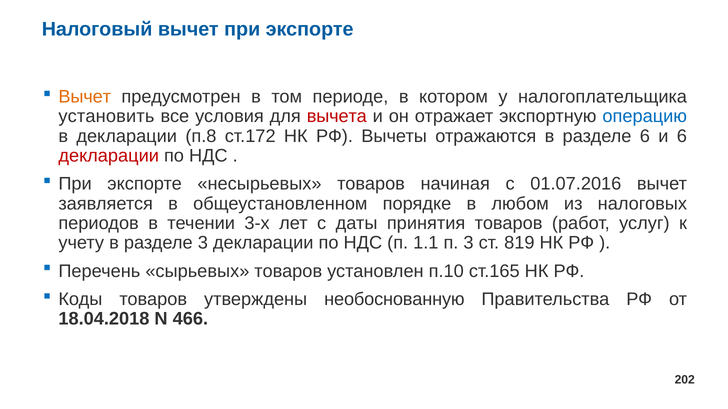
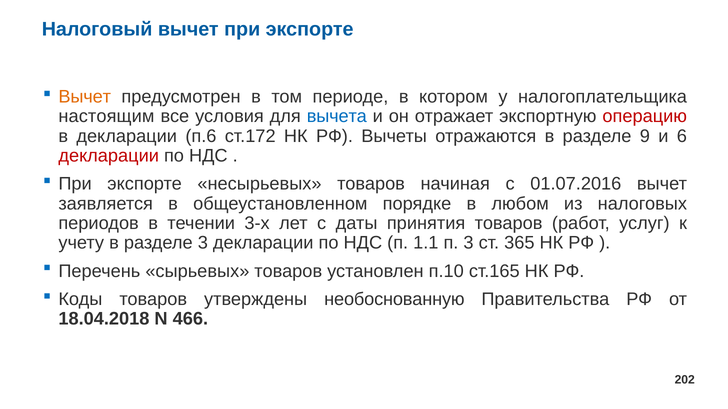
установить: установить -> настоящим (106, 117)
вычета colour: red -> blue (337, 117)
операцию colour: blue -> red (645, 117)
п.8: п.8 -> п.6 (201, 136)
разделе 6: 6 -> 9 (645, 136)
819: 819 -> 365 (519, 243)
